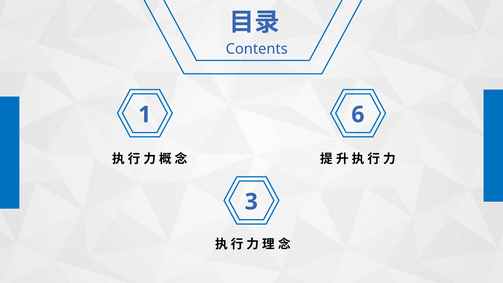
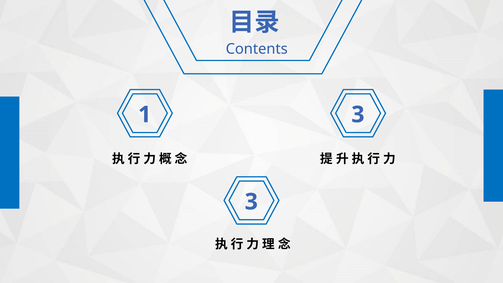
1 6: 6 -> 3 (358, 115)
